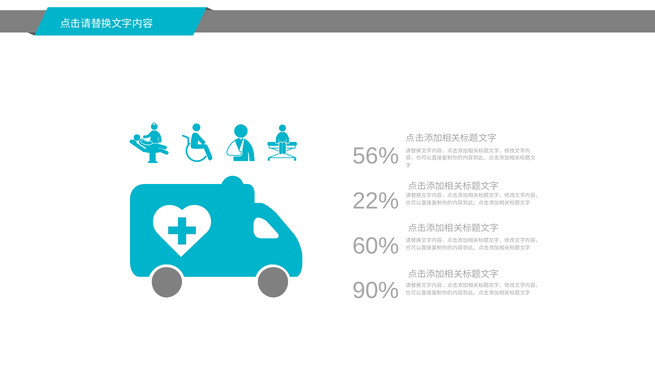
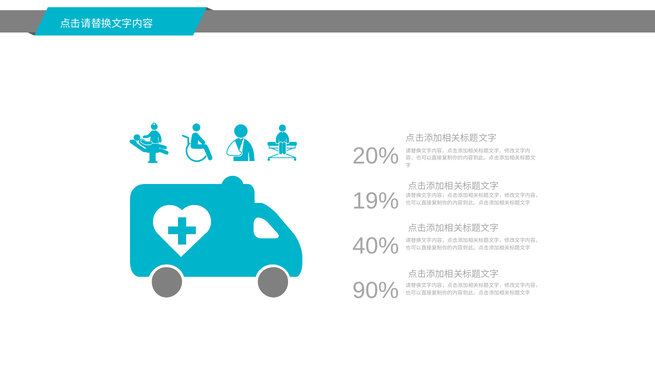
56%: 56% -> 20% (376, 156)
22%: 22% -> 19% (376, 201)
60%: 60% -> 40% (376, 245)
